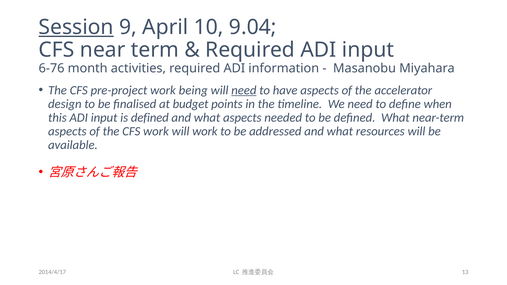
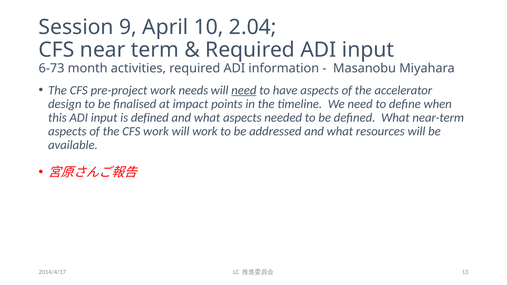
Session underline: present -> none (76, 27)
9.04: 9.04 -> 2.04 (253, 27)
6-76: 6-76 -> 6-73 (52, 68)
being: being -> needs (193, 90)
budget: budget -> impact (191, 104)
